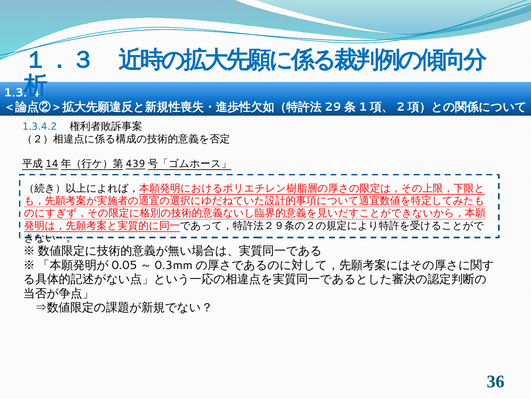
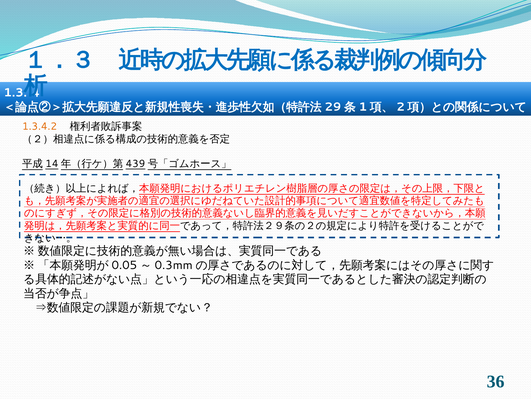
1.3.4.2 colour: blue -> orange (40, 126)
